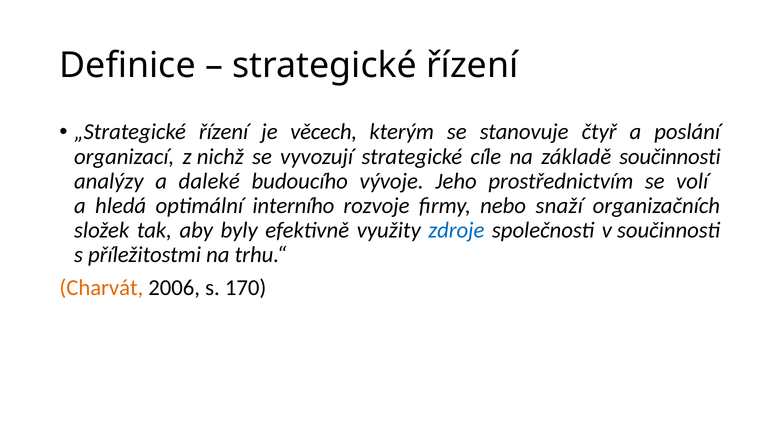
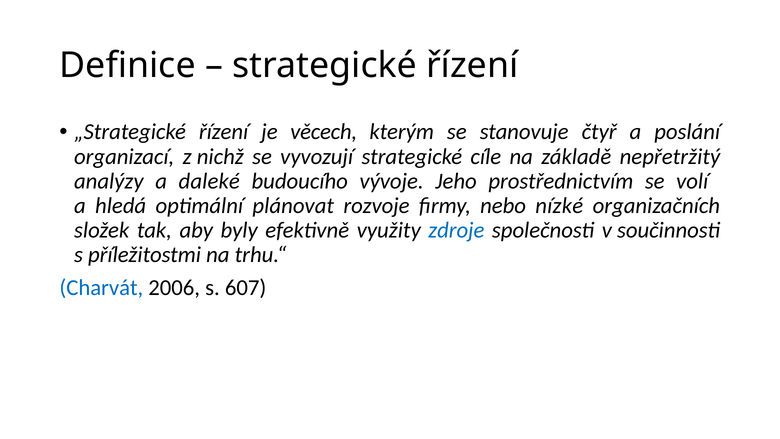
základě součinnosti: součinnosti -> nepřetržitý (670, 156)
interního: interního -> plánovat (293, 206)
snaží: snaží -> nízké (559, 206)
Charvát colour: orange -> blue (101, 287)
170: 170 -> 607 (246, 287)
